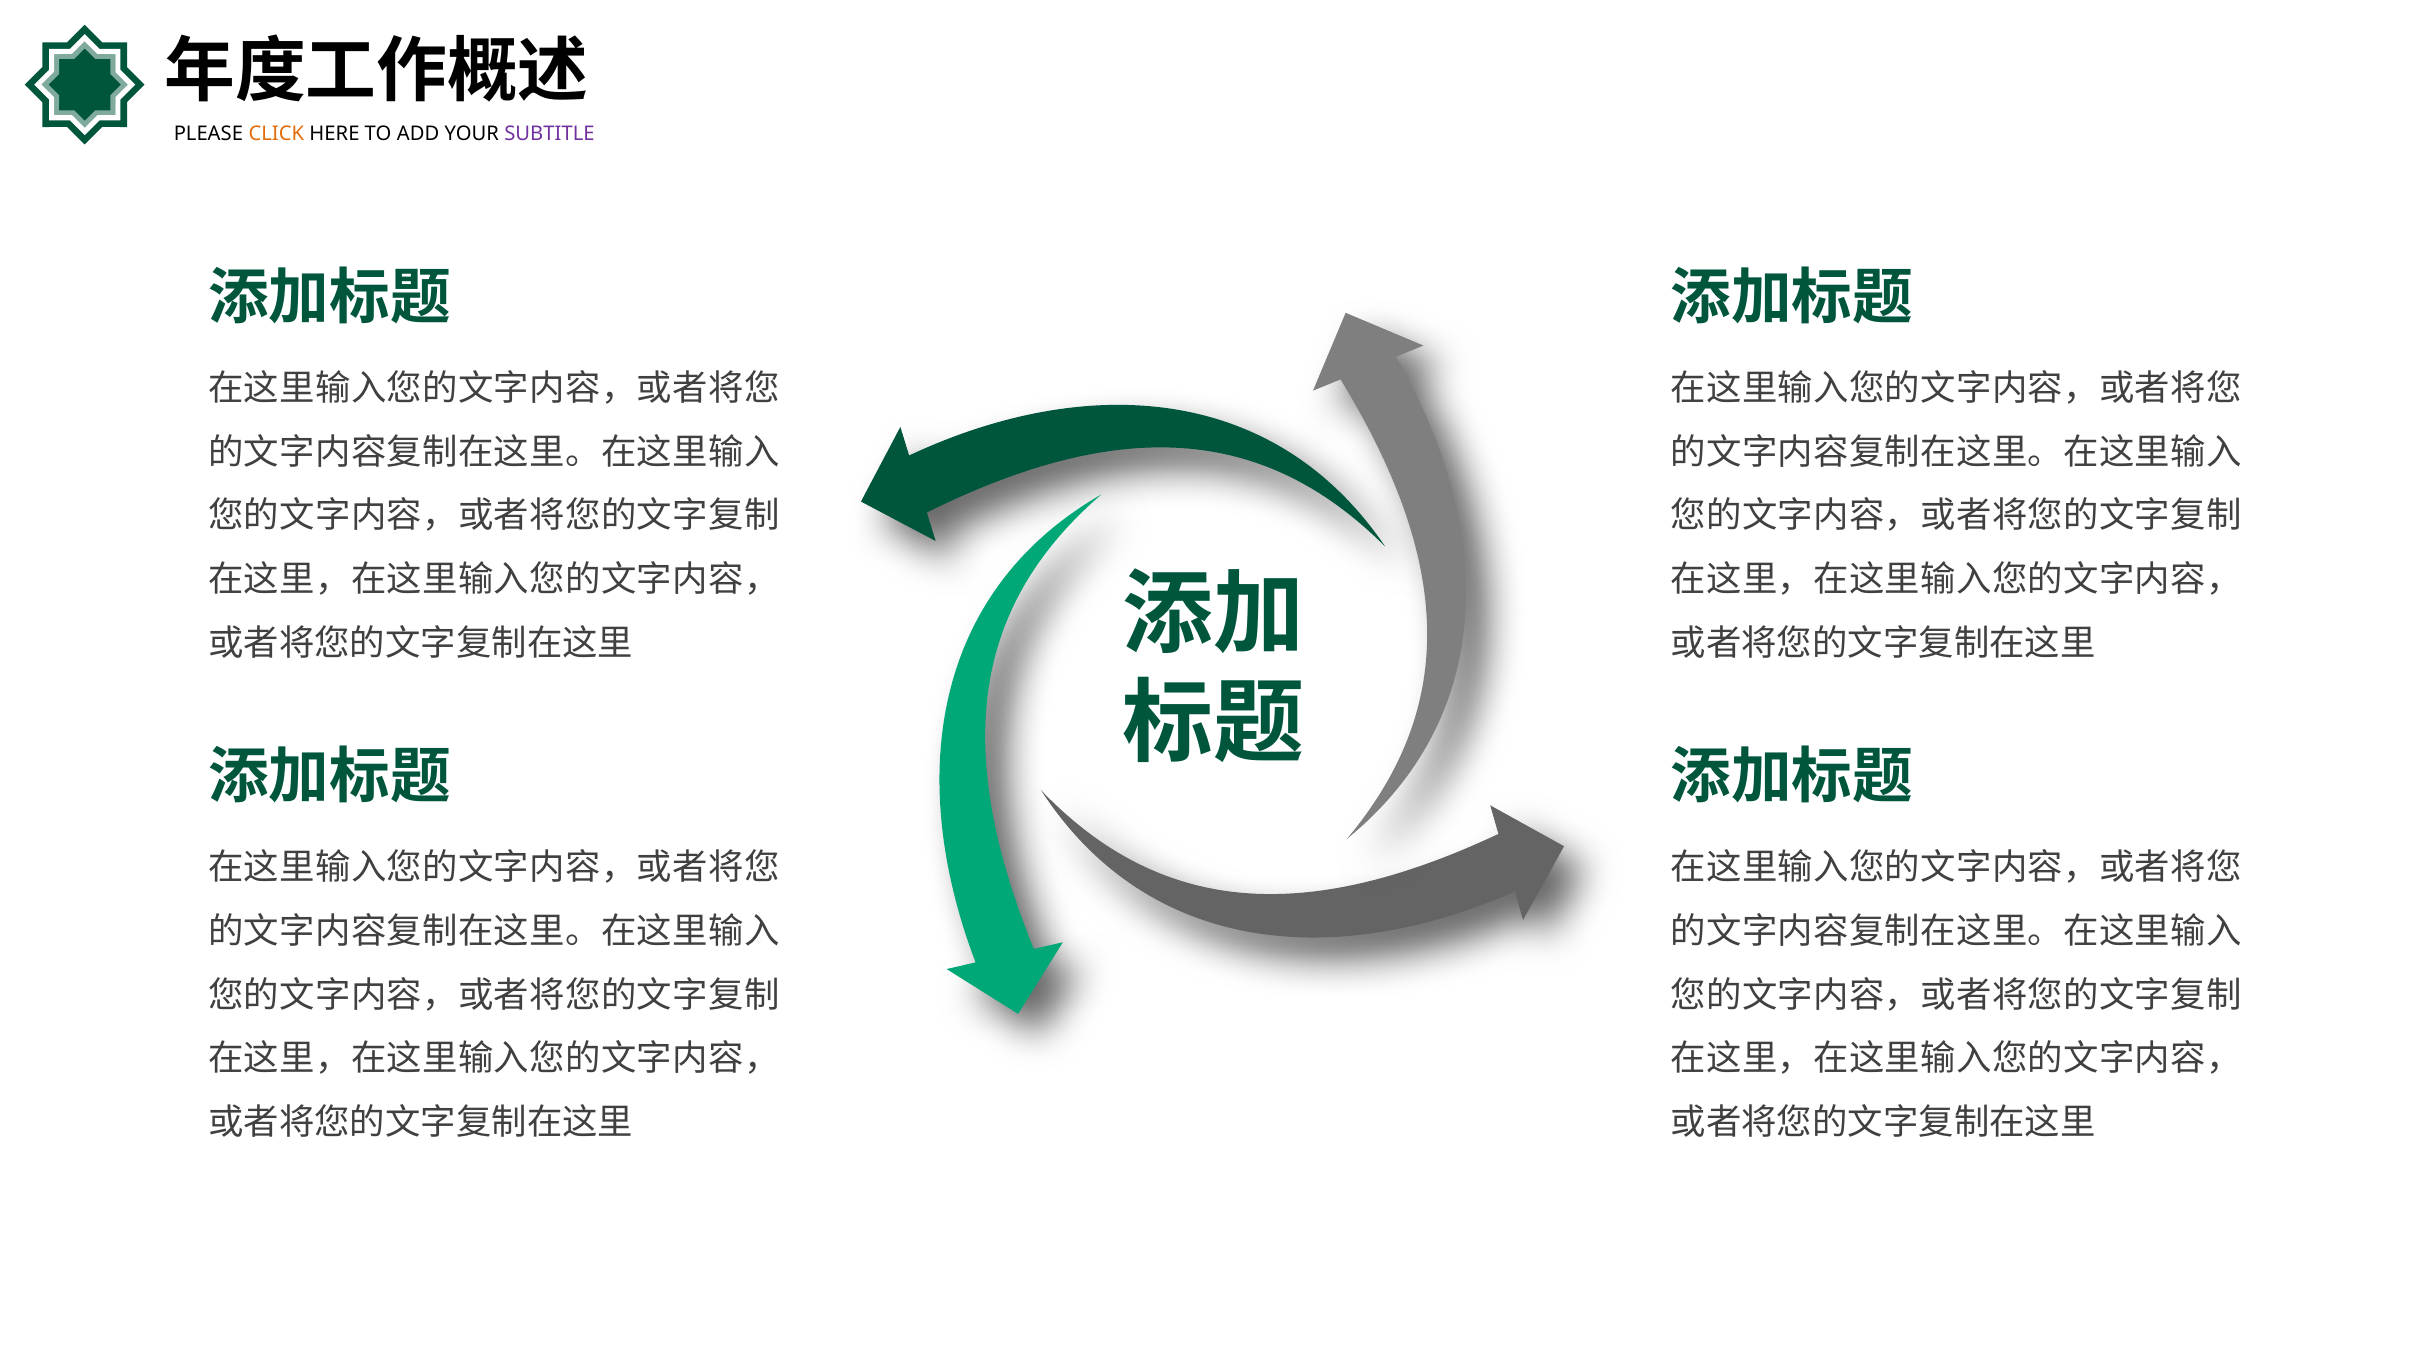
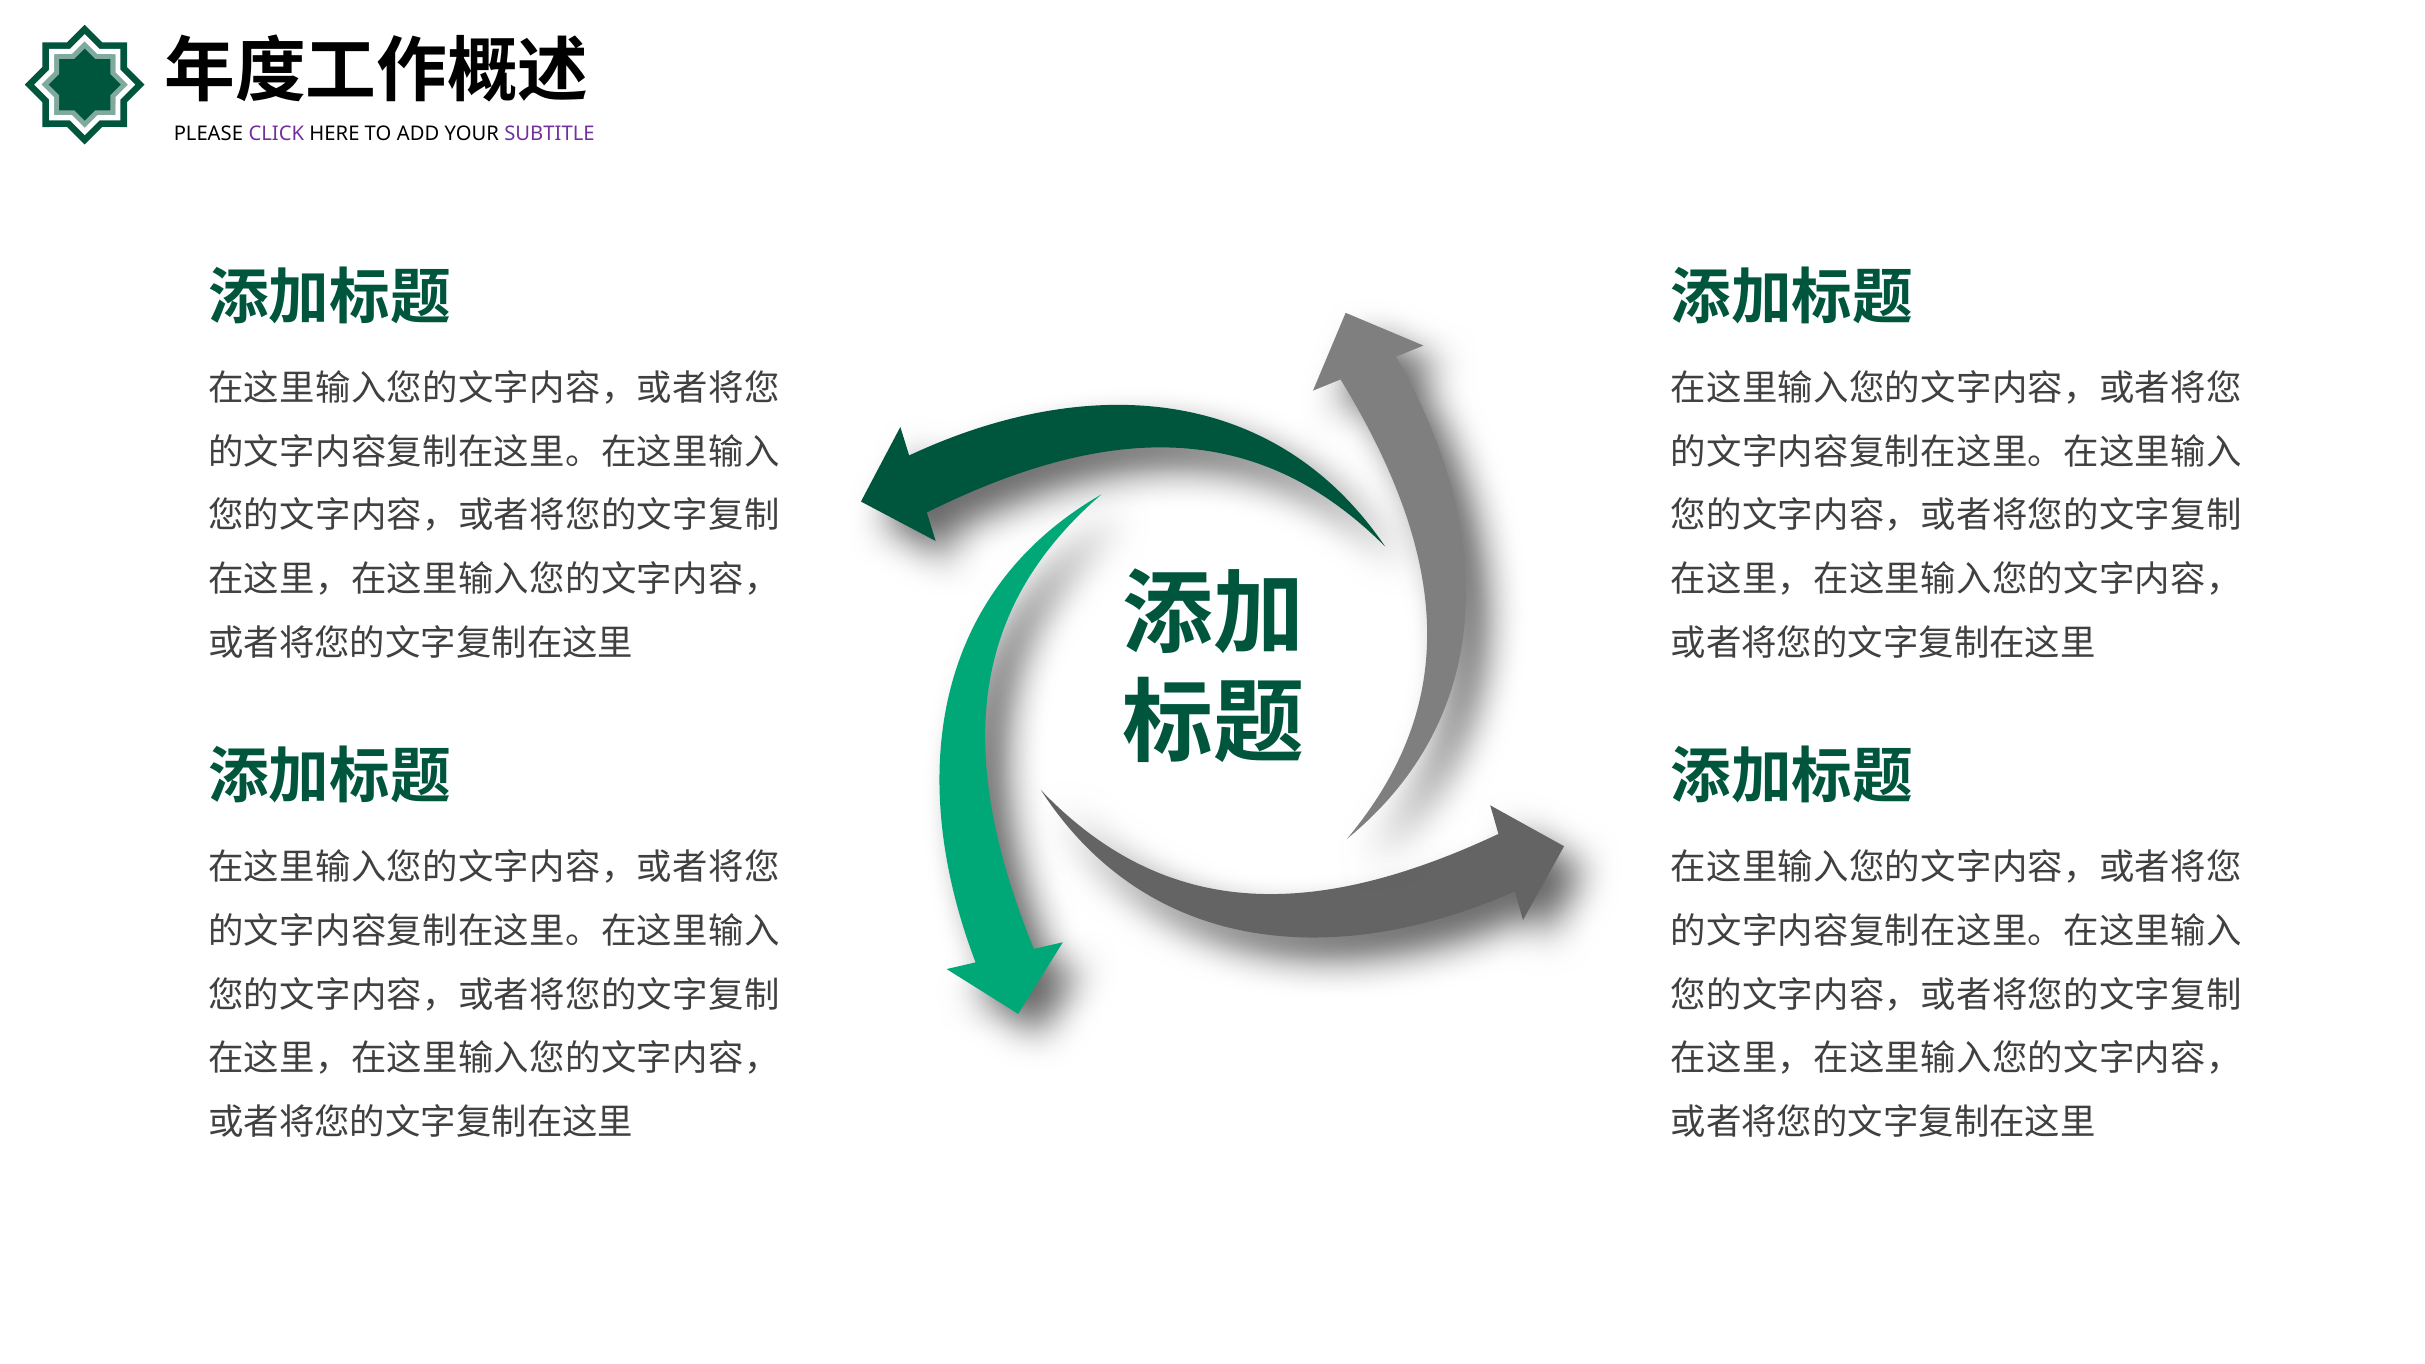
CLICK colour: orange -> purple (276, 134)
